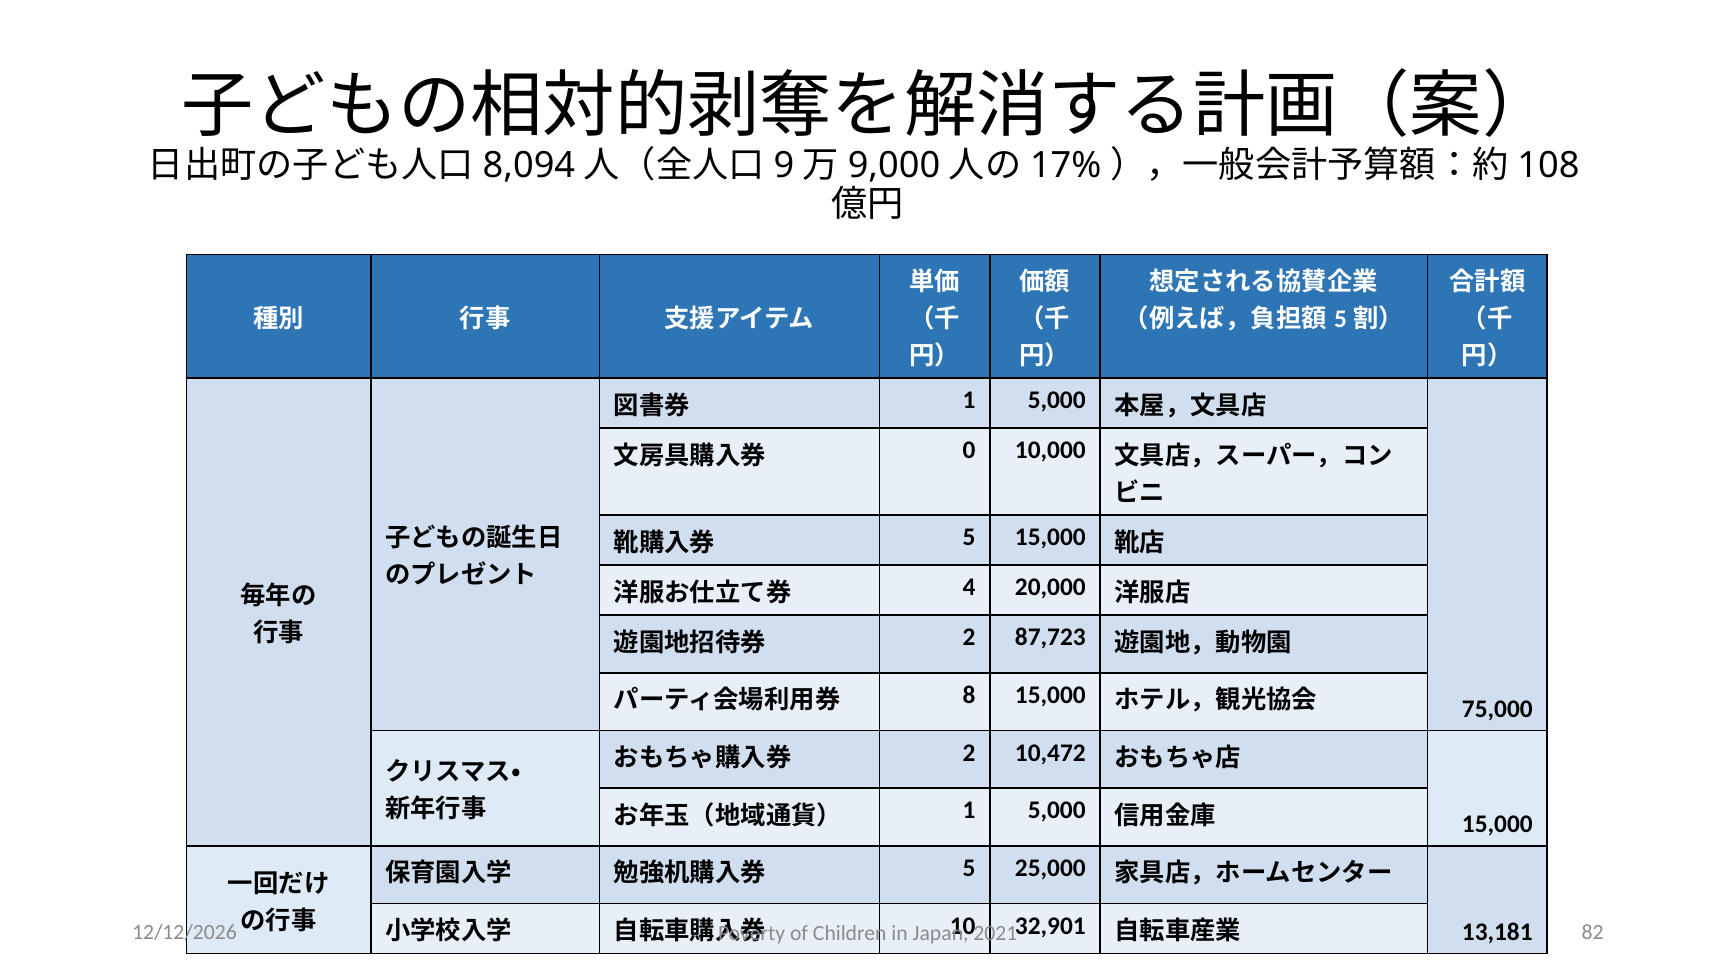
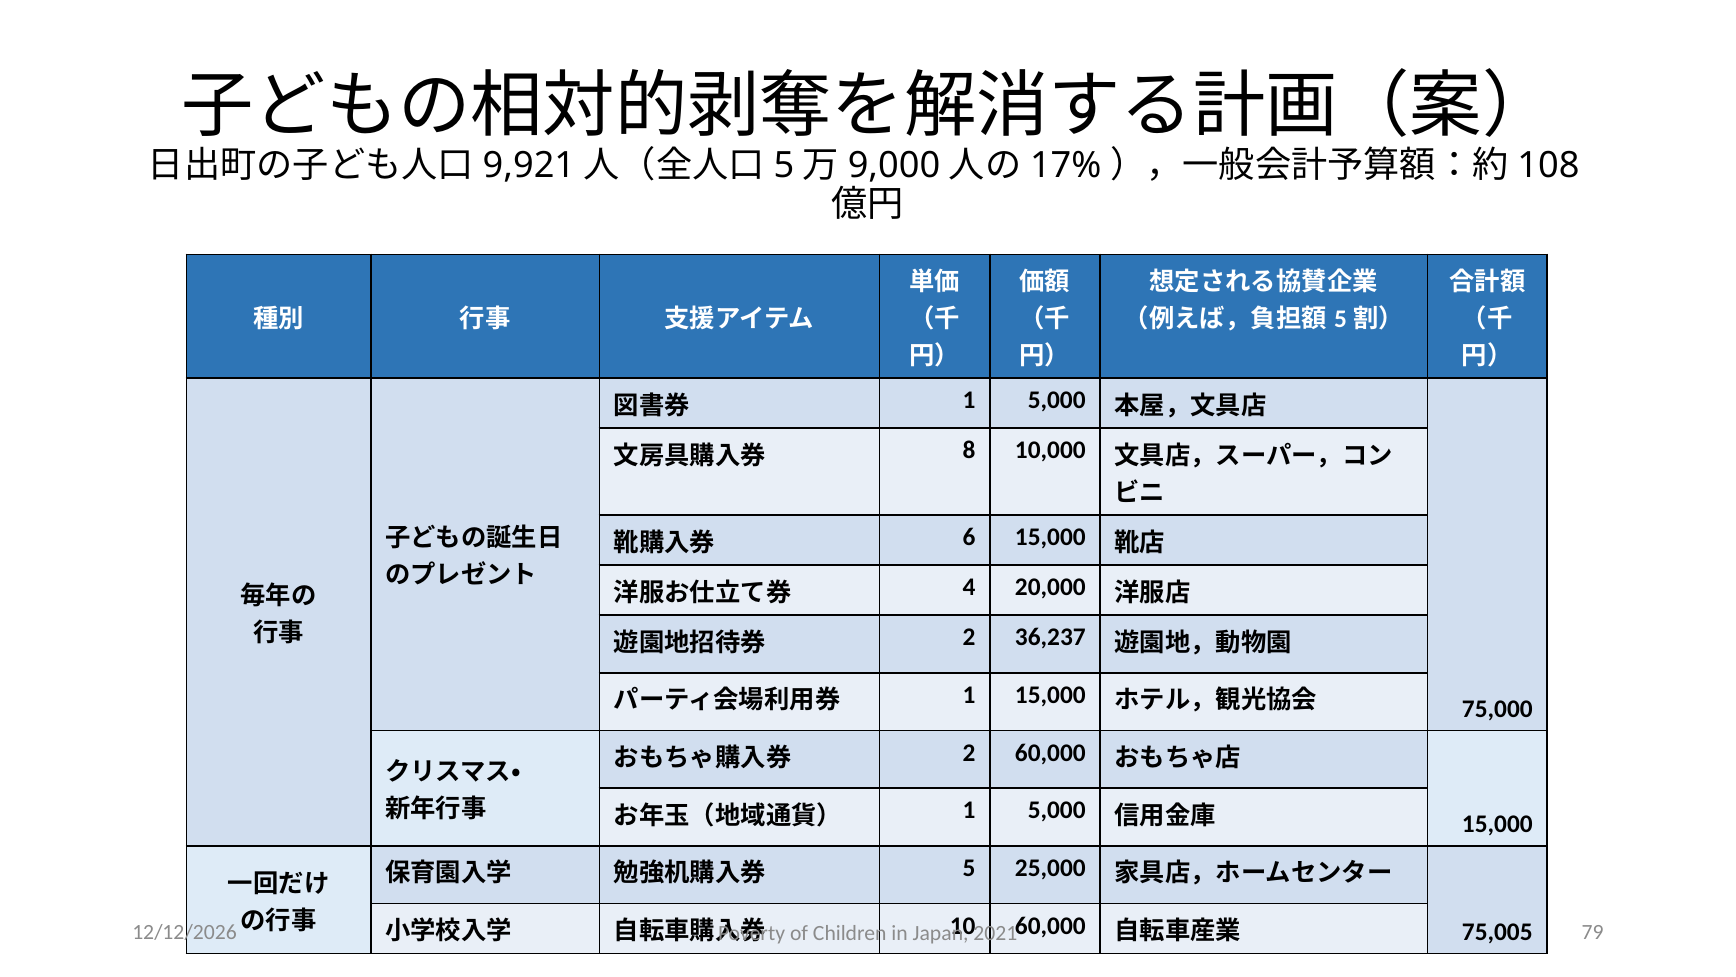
8,094: 8,094 -> 9,921 (529, 166)
9: 9 -> 5 (784, 166)
0: 0 -> 8 (969, 450)
5: 5 -> 6 (969, 537)
87,723: 87,723 -> 36,237 (1050, 637)
8: 8 -> 1 (969, 695)
2 10,472: 10,472 -> 60,000 (1050, 752)
32,901: 32,901 -> 60,000 (1050, 925)
13,181: 13,181 -> 75,005 (1497, 931)
82: 82 -> 79 (1593, 932)
